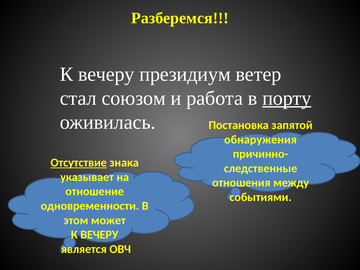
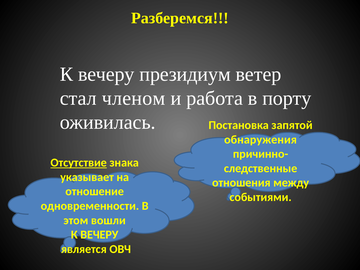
союзом: союзом -> членом (134, 98)
порту underline: present -> none (287, 98)
может: может -> вошли (108, 220)
